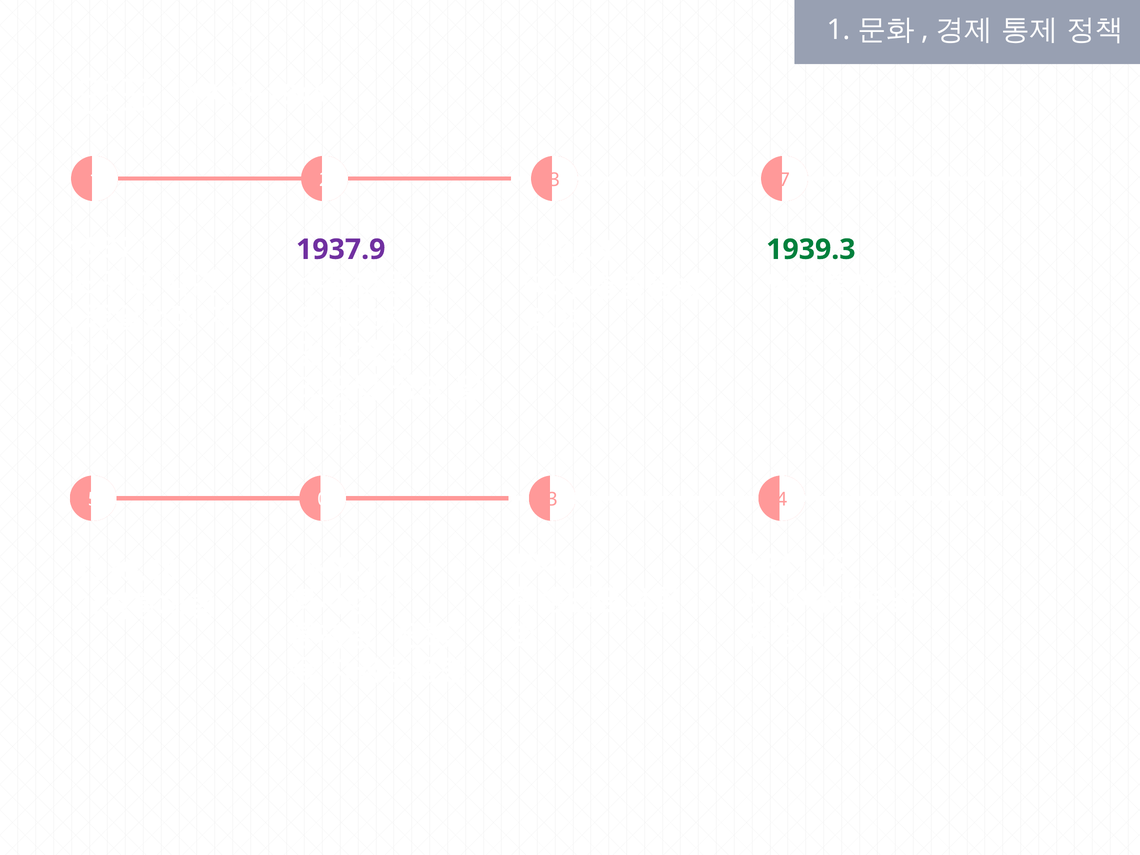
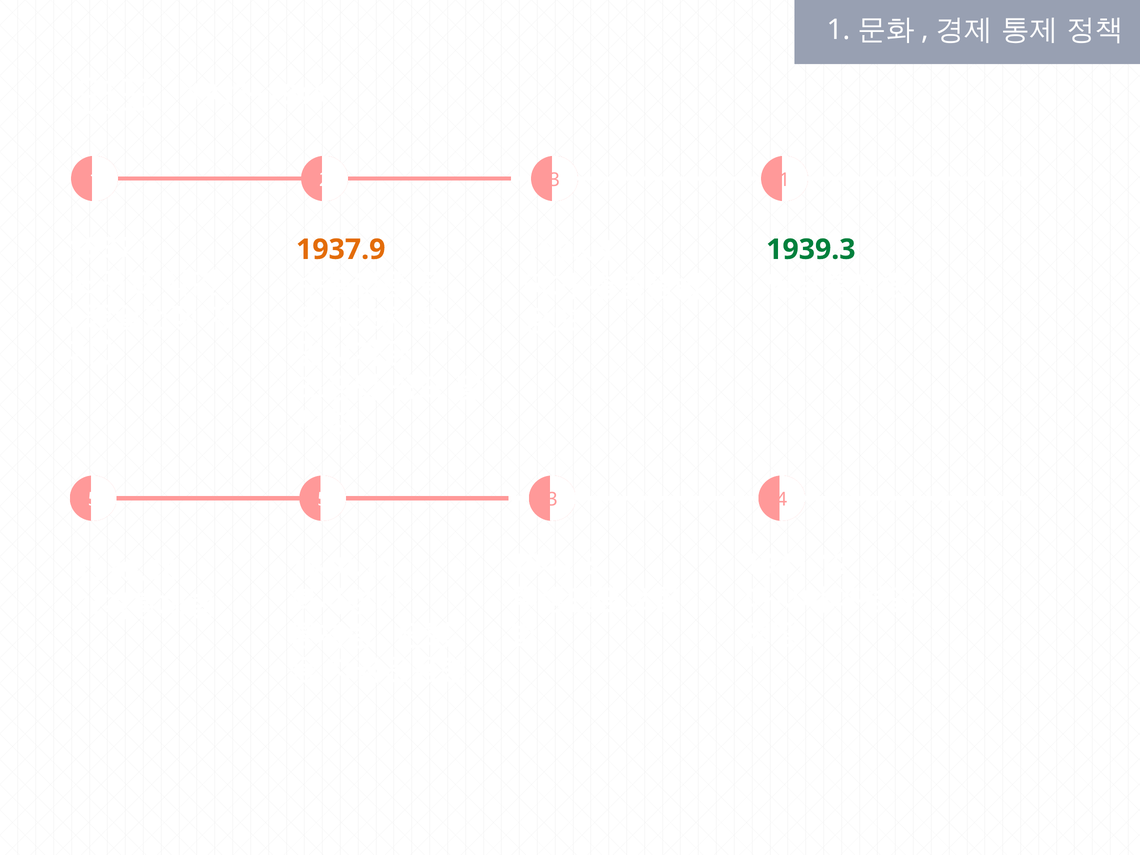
3 7: 7 -> 1 (785, 180)
1937.9 colour: purple -> orange (341, 249)
5 0: 0 -> 5 (323, 499)
